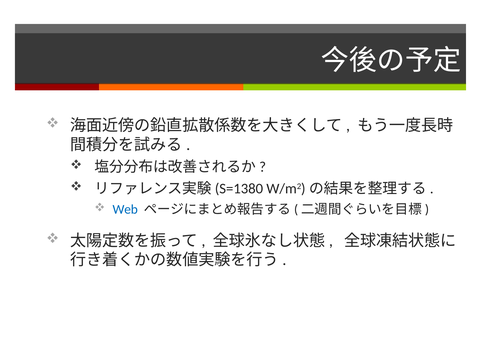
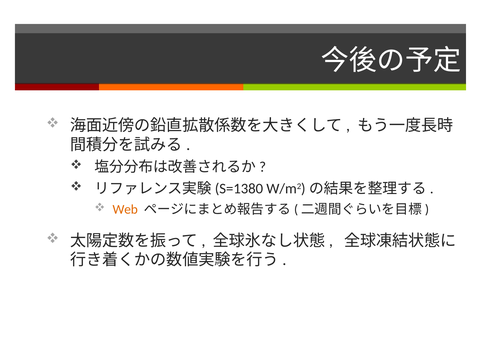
Web colour: blue -> orange (125, 209)
